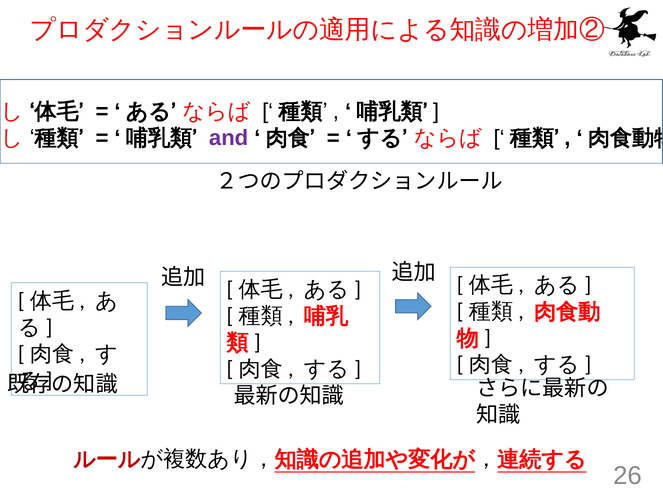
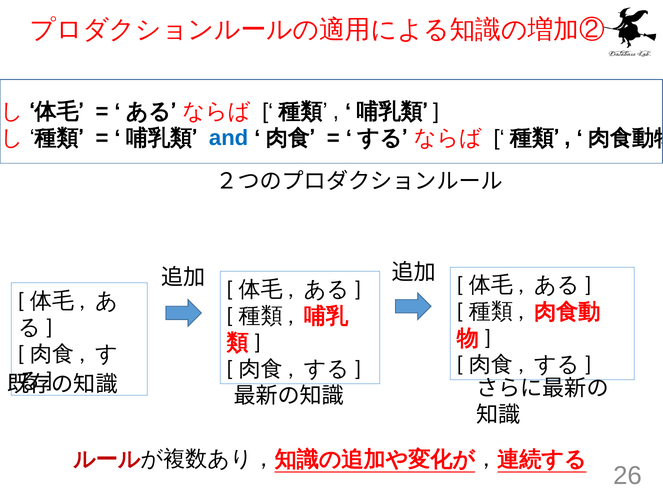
and colour: purple -> blue (229, 138)
